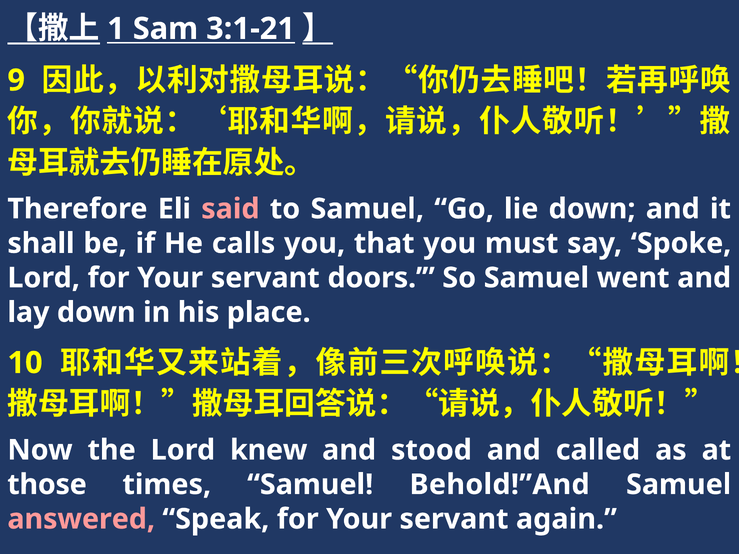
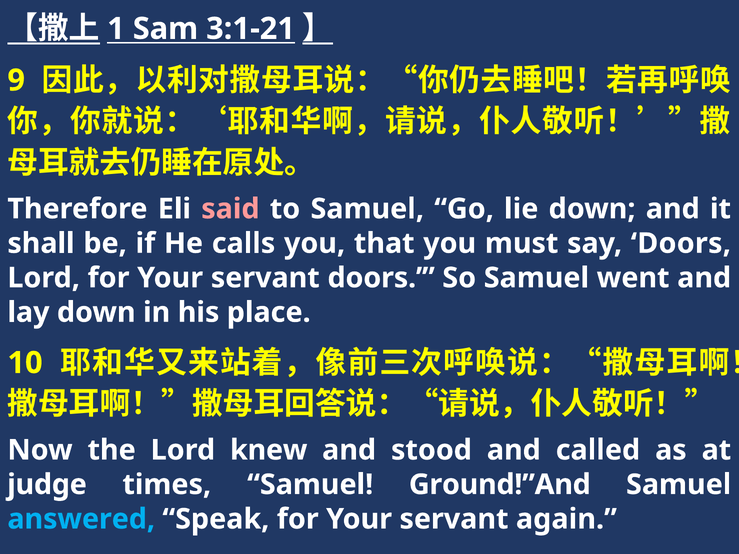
say Spoke: Spoke -> Doors (681, 243)
those: those -> judge (47, 485)
Behold!”And: Behold!”And -> Ground!”And (500, 485)
answered colour: pink -> light blue (81, 519)
